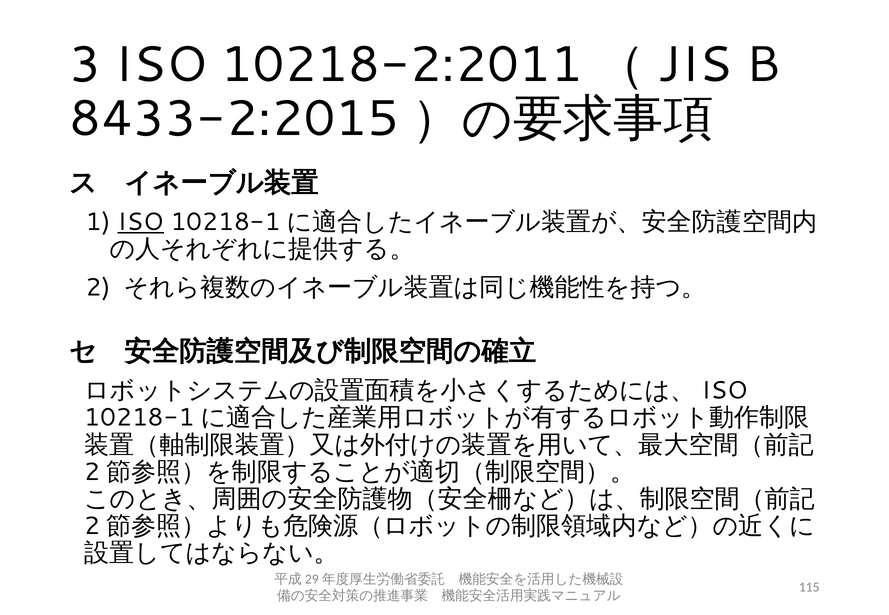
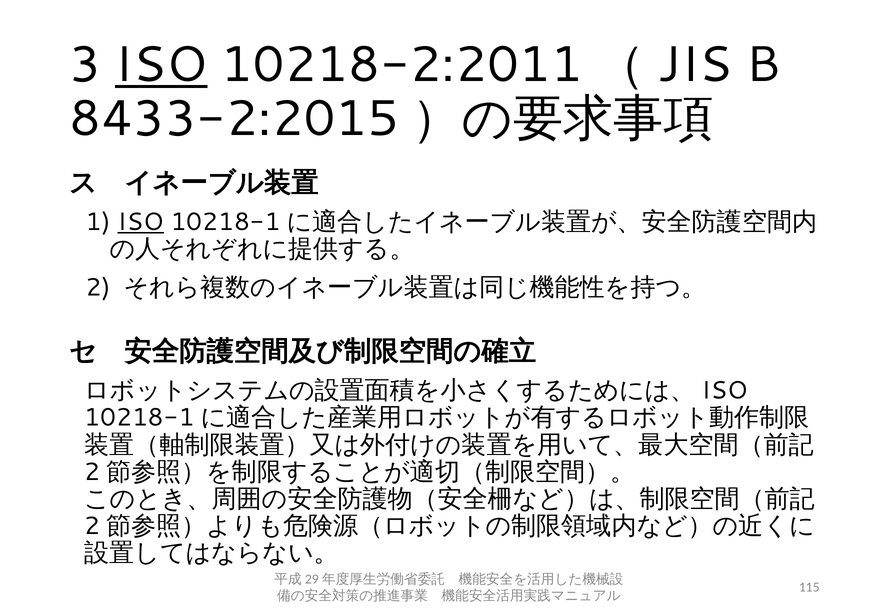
ISO underline: none -> present (161, 65)
